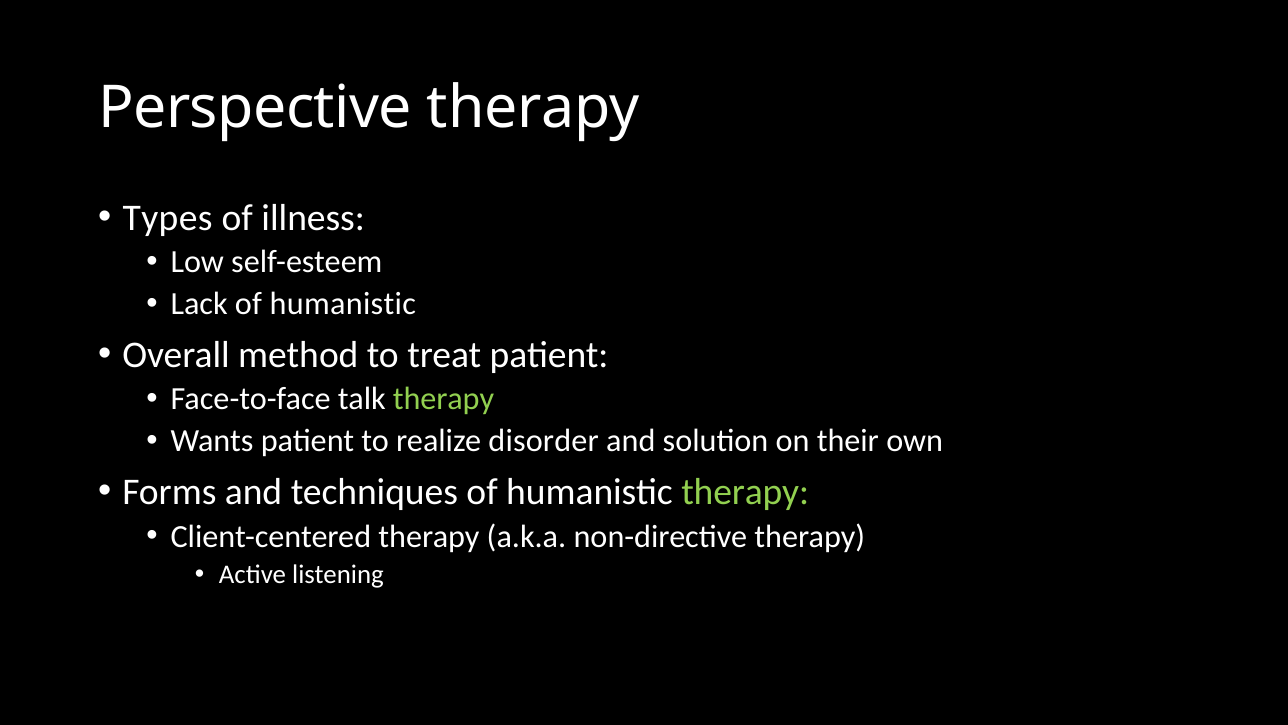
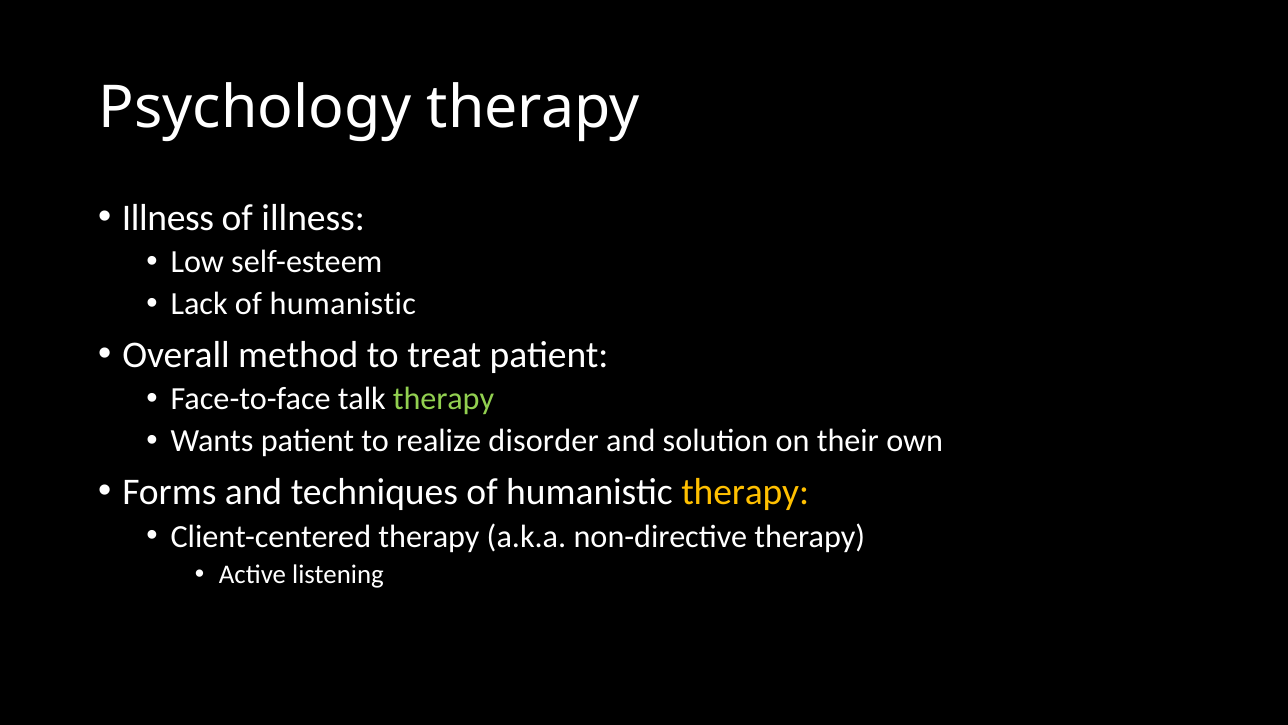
Perspective: Perspective -> Psychology (255, 108)
Types: Types -> Illness (168, 218)
therapy colour: light green -> yellow (745, 492)
